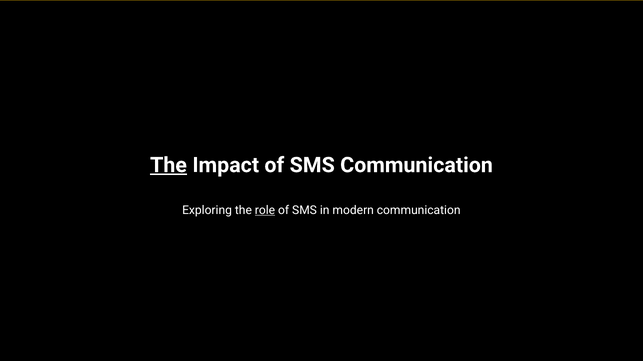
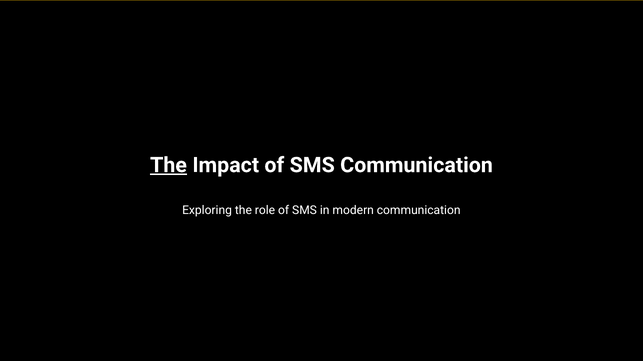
role underline: present -> none (265, 211)
